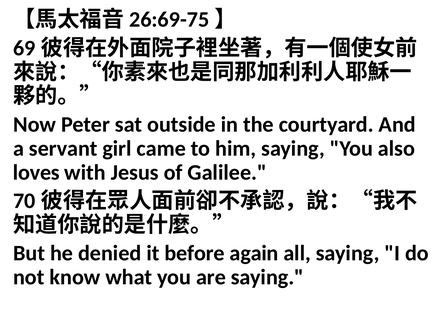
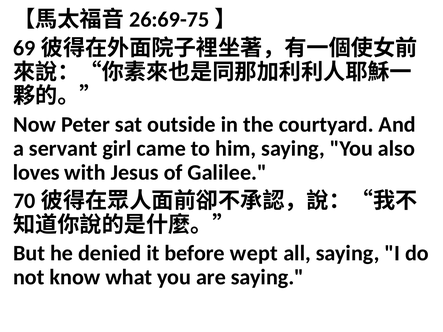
again: again -> wept (254, 254)
